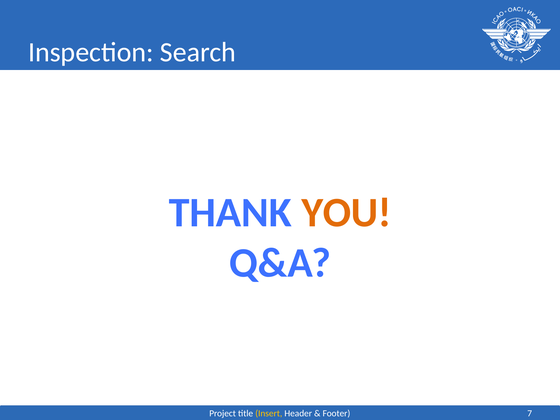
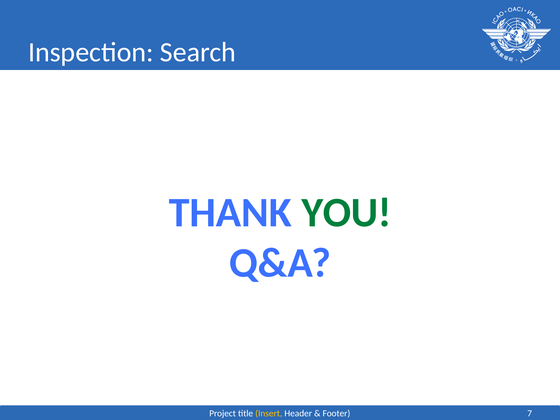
YOU colour: orange -> green (346, 213)
